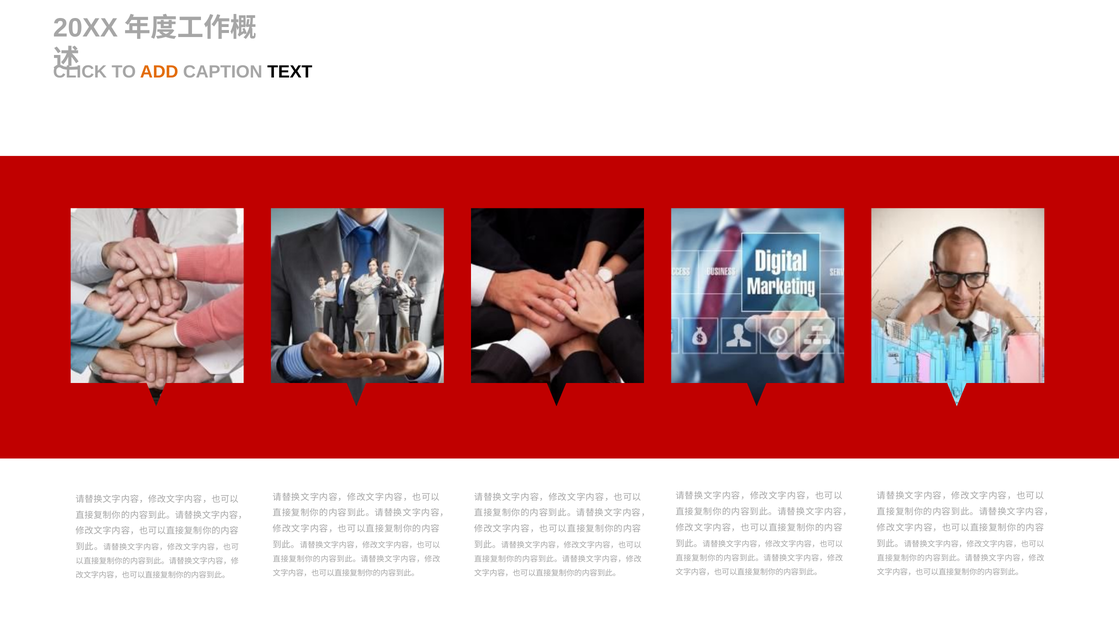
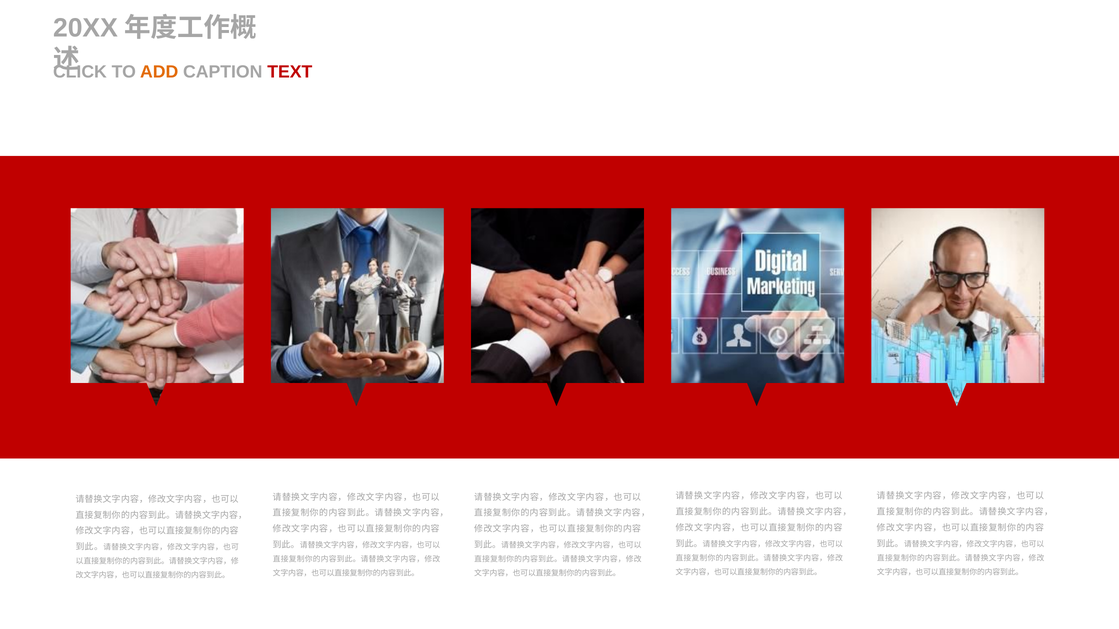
TEXT colour: black -> red (290, 72)
